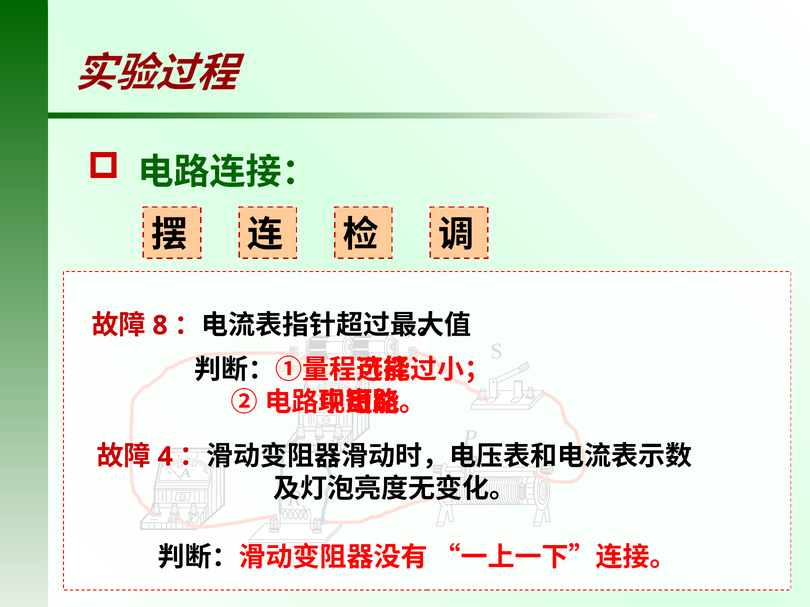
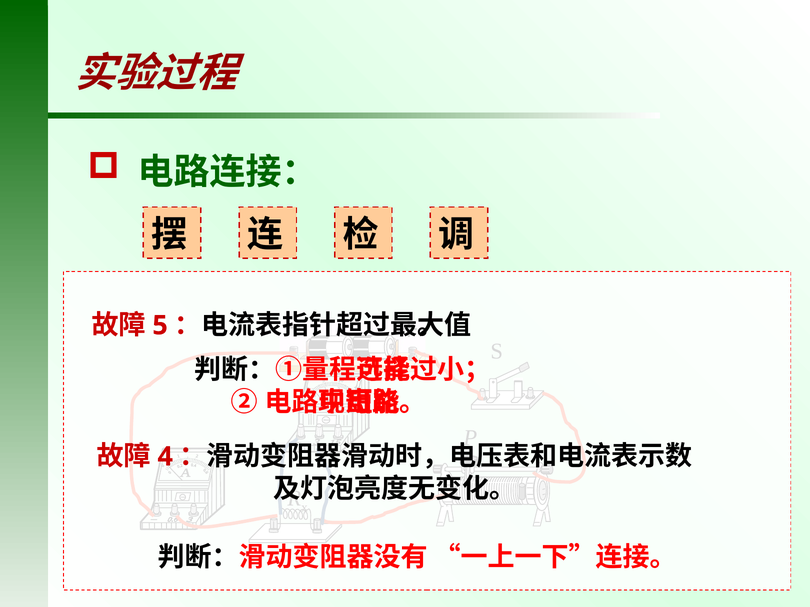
8: 8 -> 5 (160, 326)
